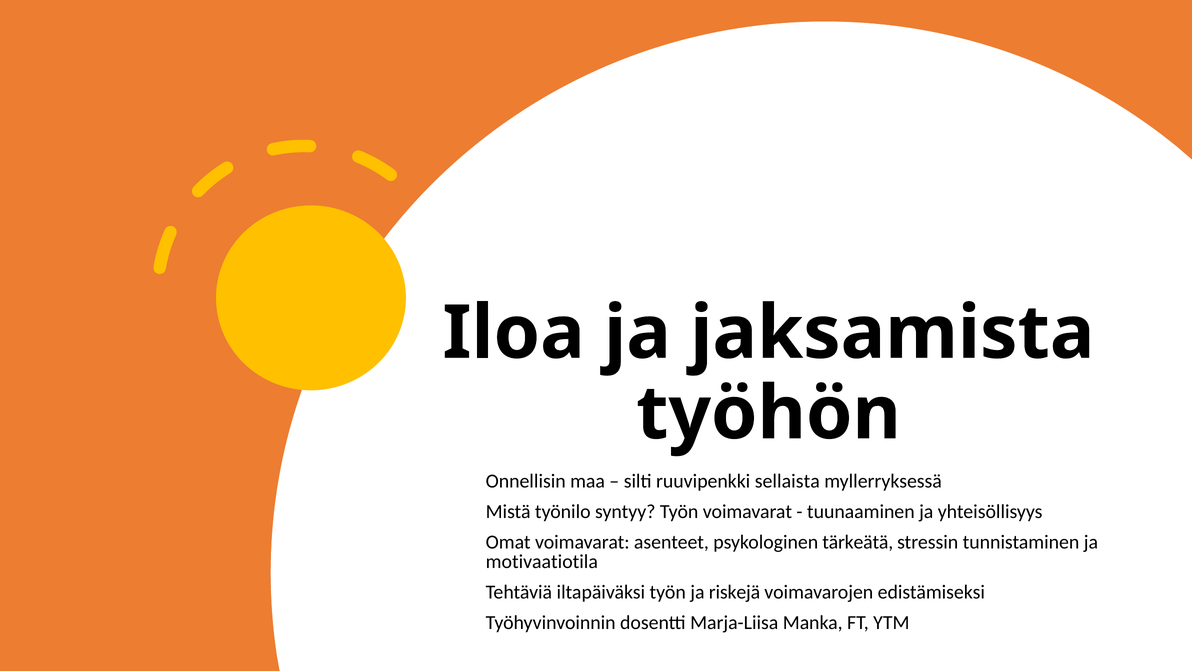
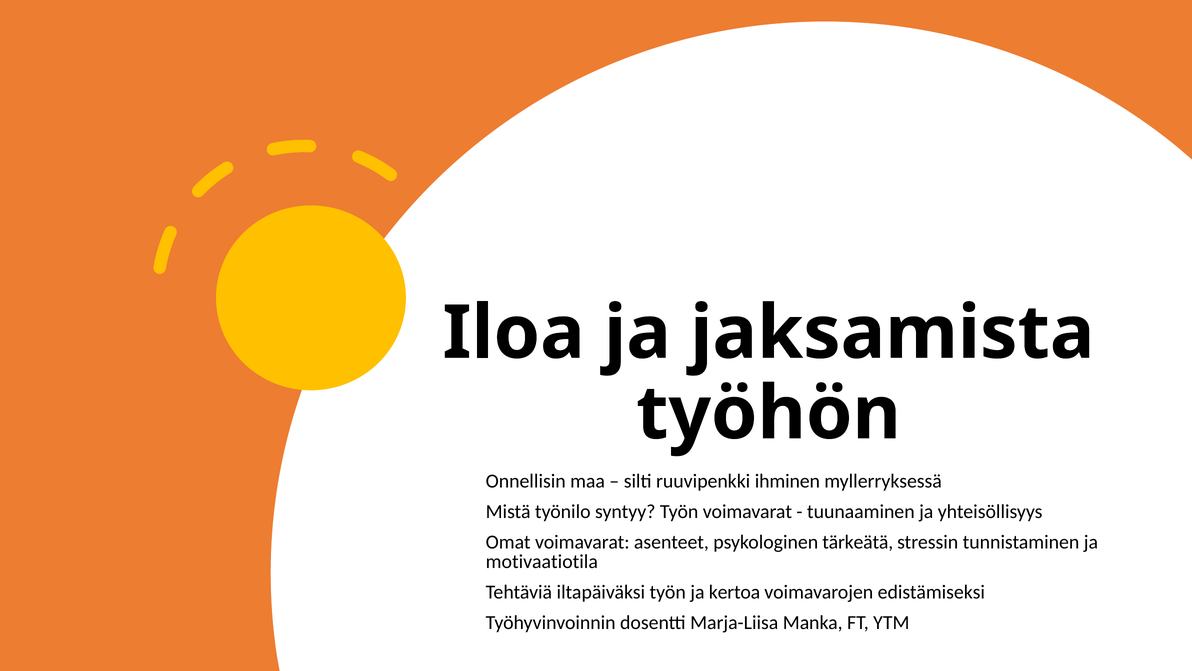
sellaista: sellaista -> ihminen (787, 481)
riskejä: riskejä -> kertoa (735, 592)
